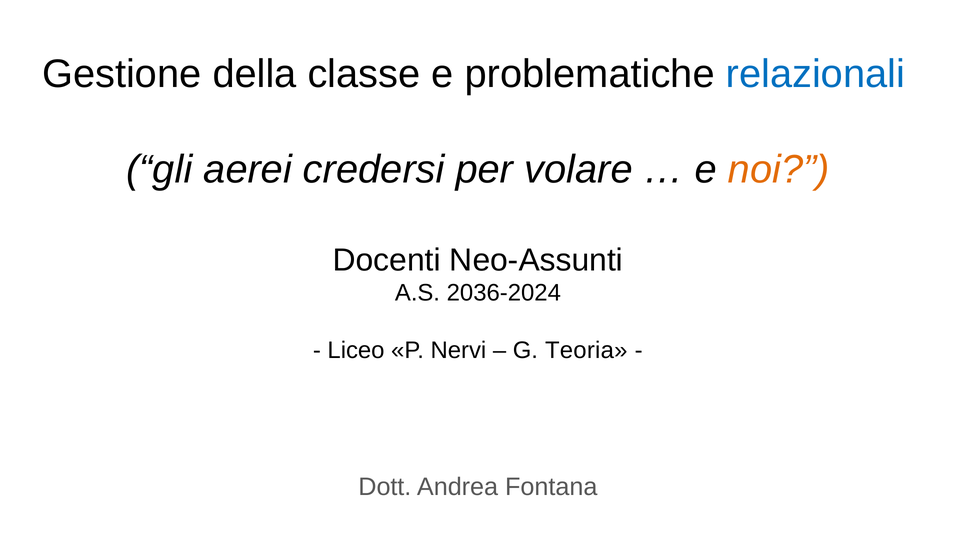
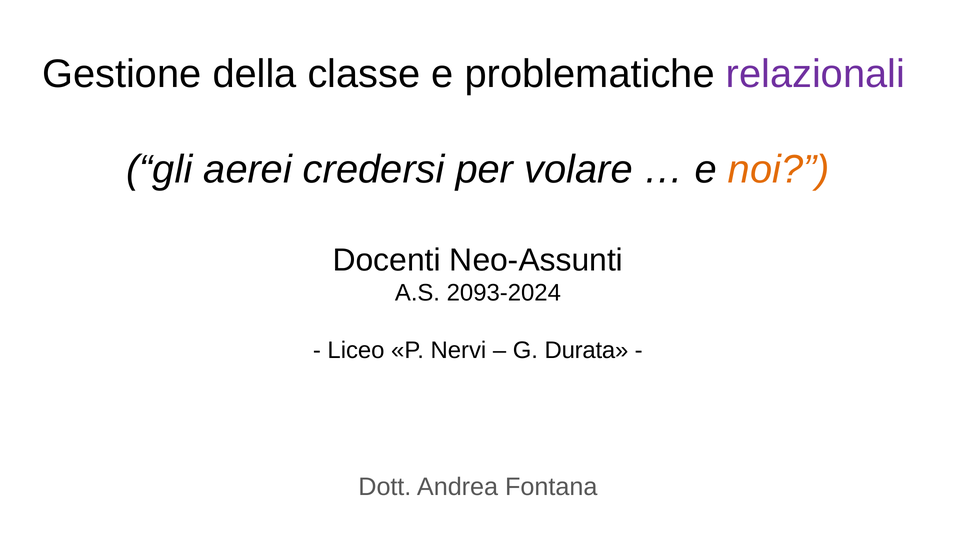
relazionali colour: blue -> purple (815, 74)
2036-2024: 2036-2024 -> 2093-2024 (504, 293)
Teoria: Teoria -> Durata (586, 350)
